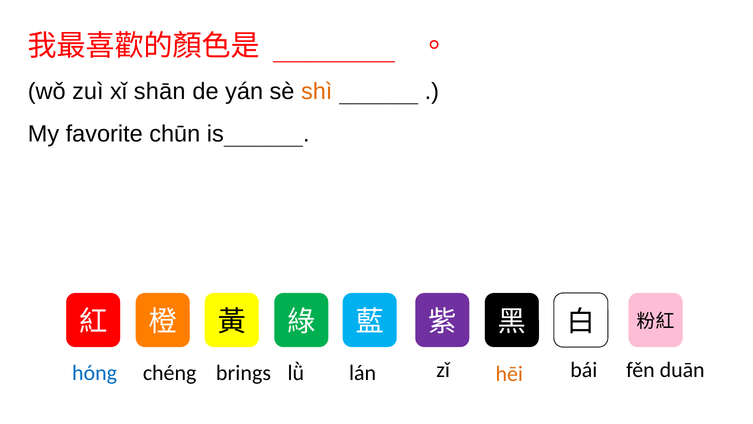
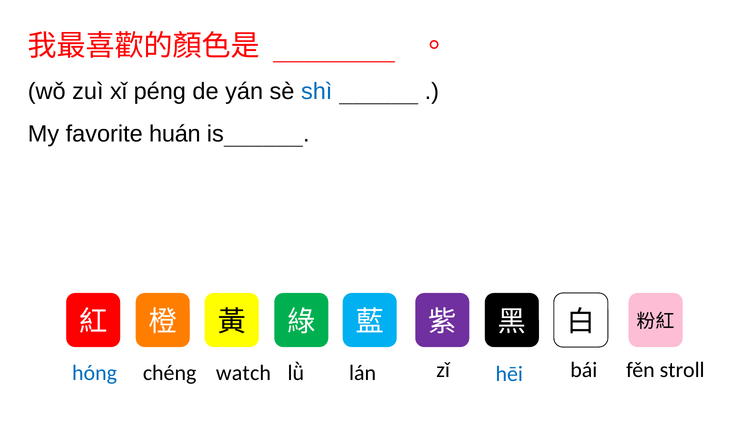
shān: shān -> péng (160, 91)
shì colour: orange -> blue (317, 91)
chūn: chūn -> huán (175, 134)
brings: brings -> watch (243, 372)
hēi colour: orange -> blue (509, 374)
duān: duān -> stroll (682, 370)
